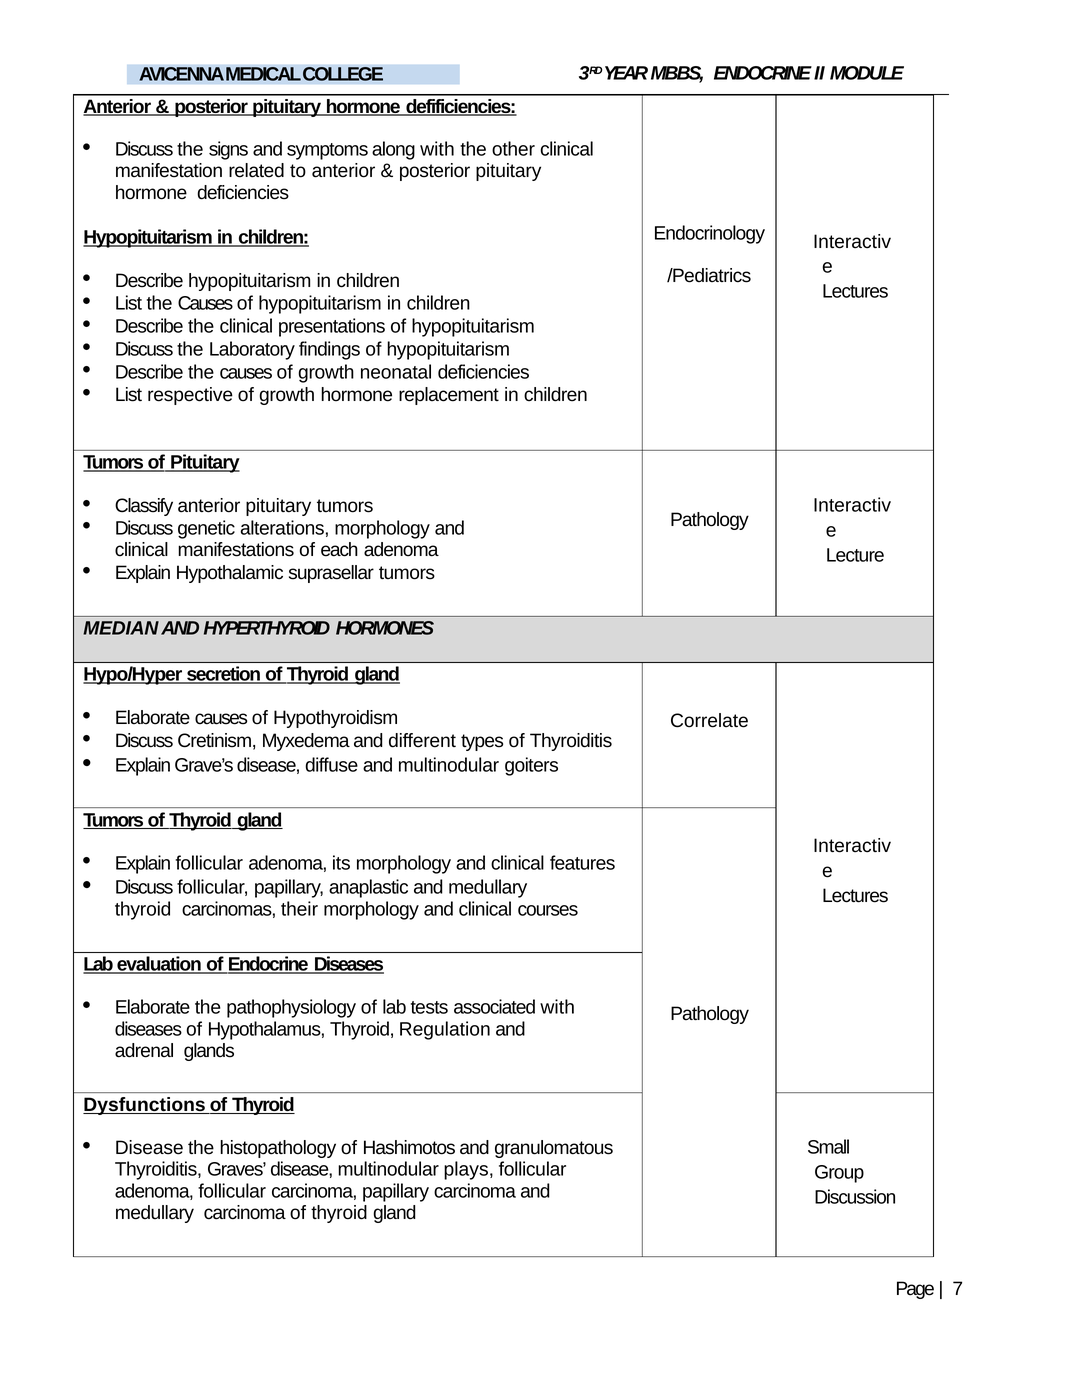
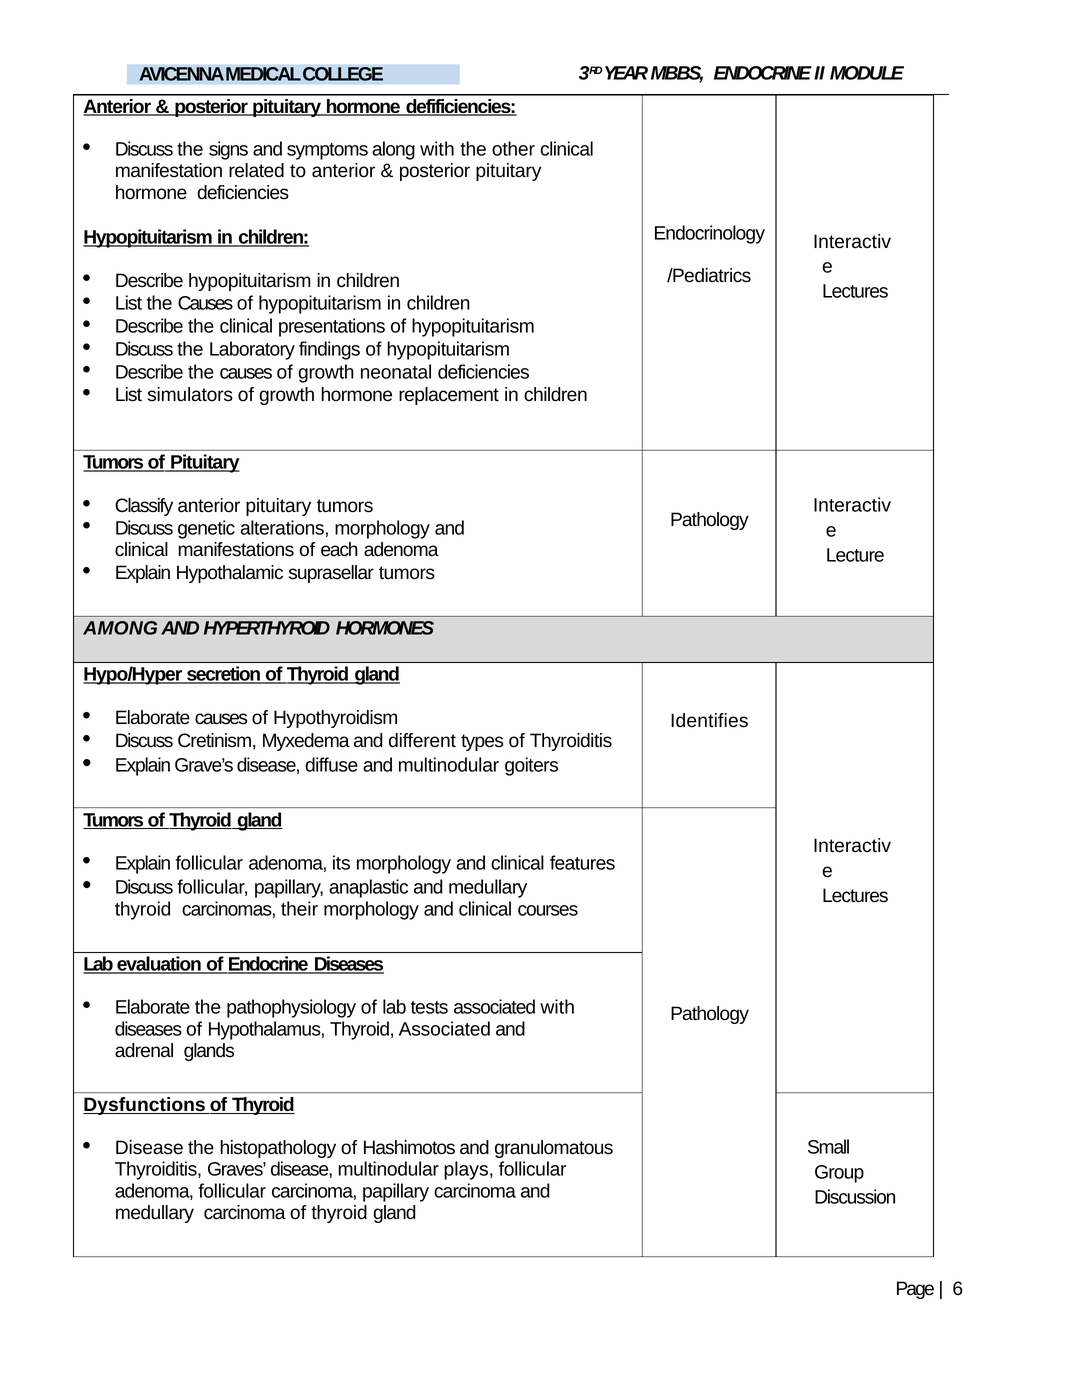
respective: respective -> simulators (190, 395)
MEDIAN: MEDIAN -> AMONG (121, 628)
Correlate: Correlate -> Identifies (709, 721)
Thyroid Regulation: Regulation -> Associated (445, 1028)
7: 7 -> 6 (958, 1288)
